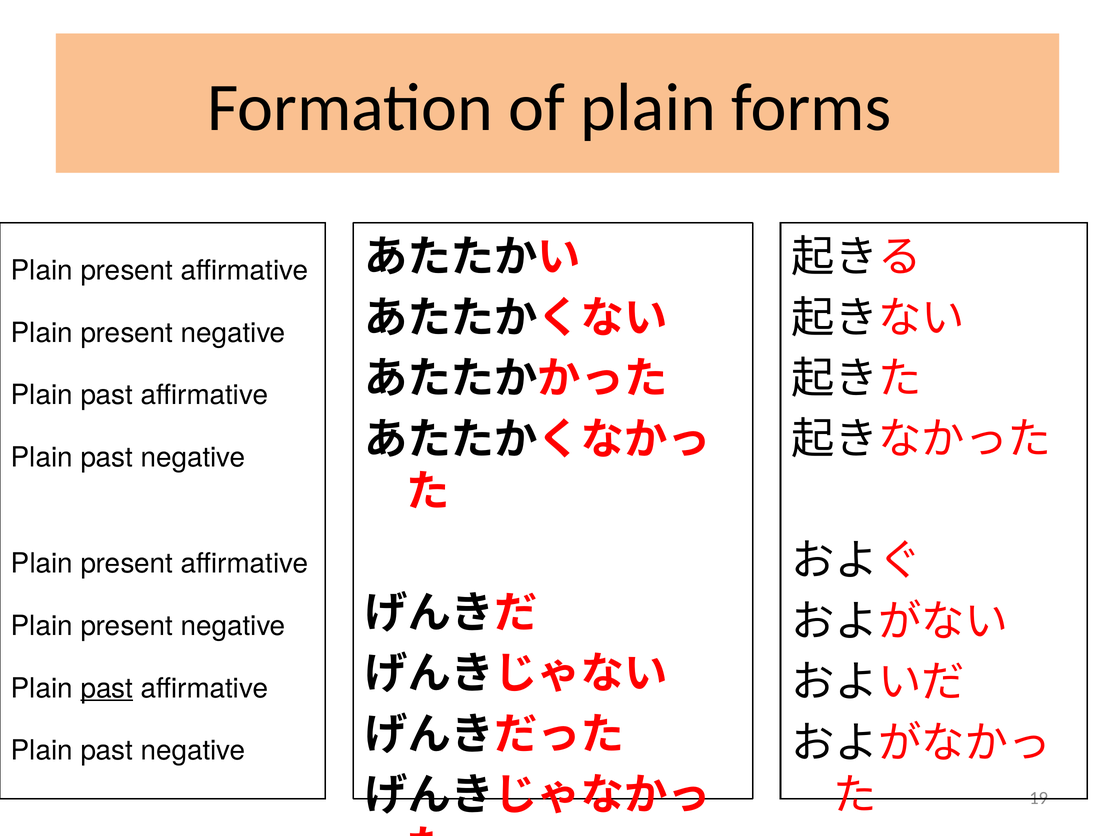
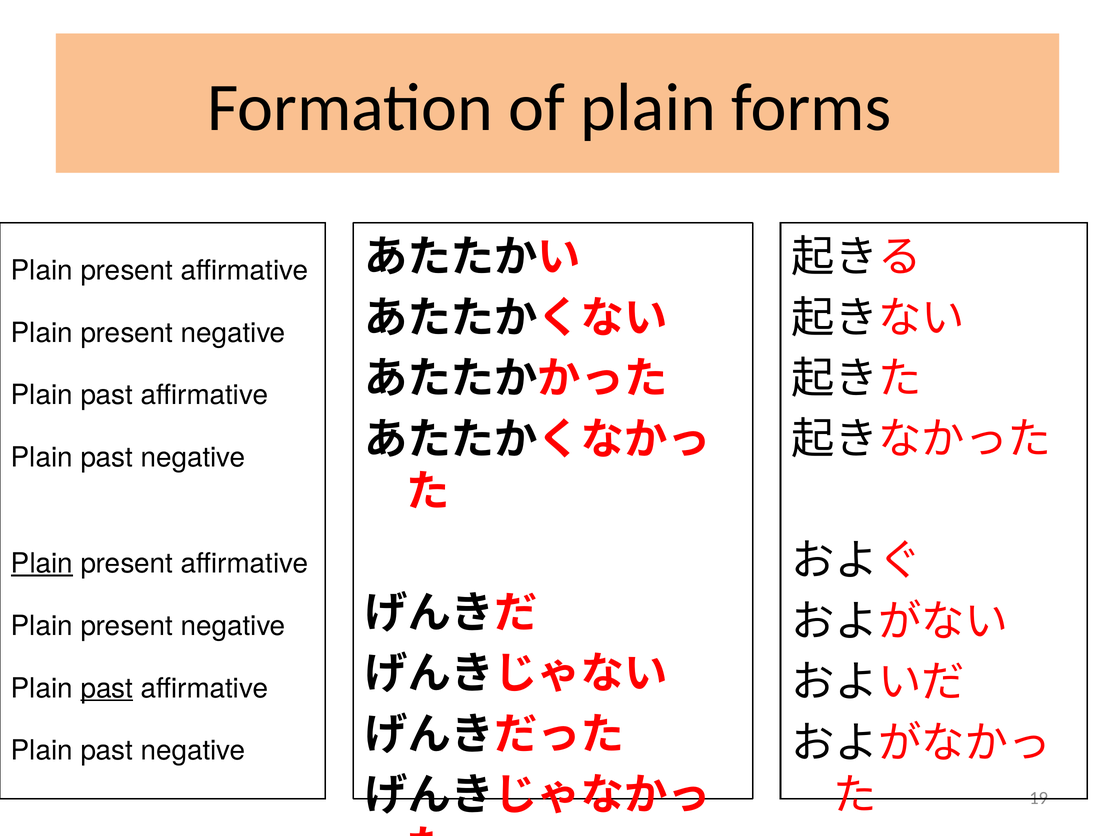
Plain underline: none -> present (42, 564)
